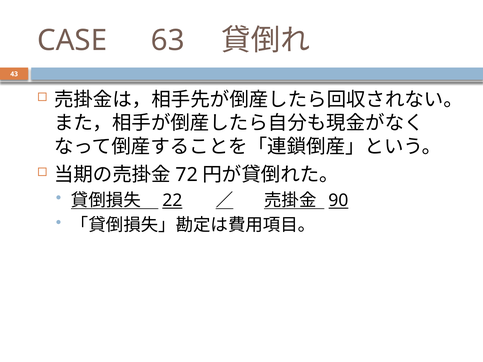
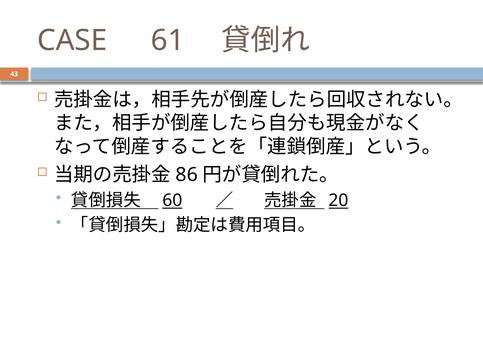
63: 63 -> 61 (168, 40)
72: 72 -> 86 (187, 175)
22: 22 -> 60 (172, 200)
90: 90 -> 20 (339, 200)
